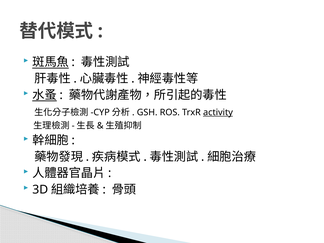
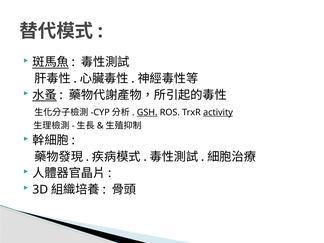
GSH underline: none -> present (147, 112)
